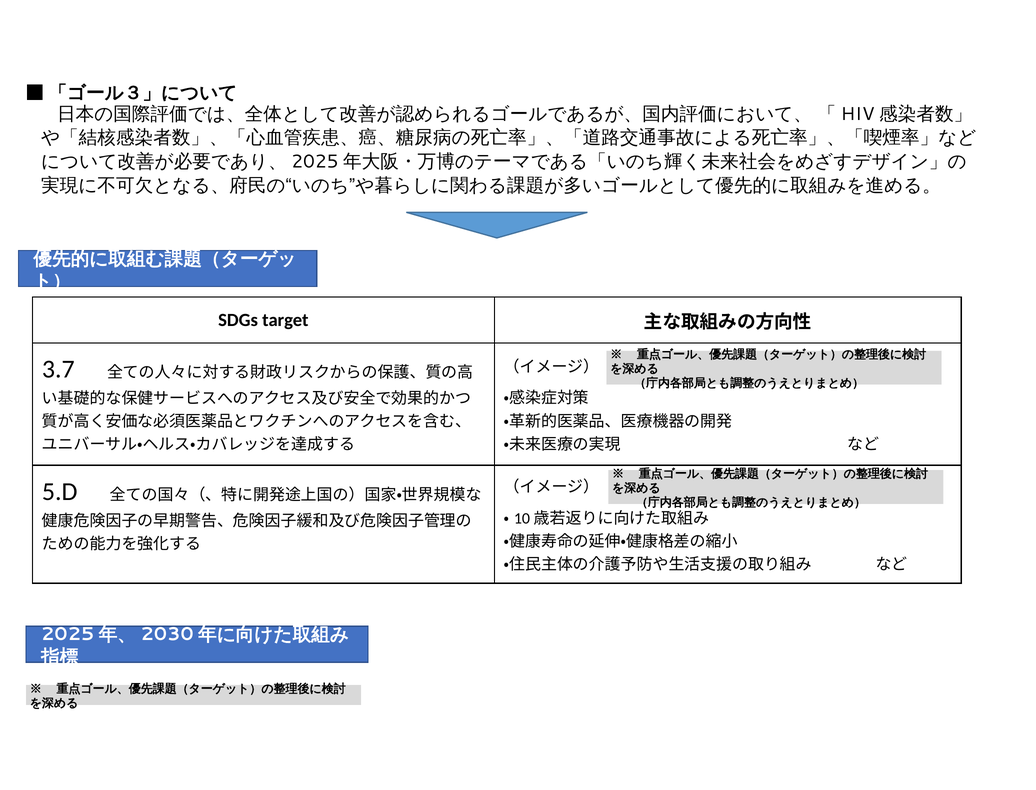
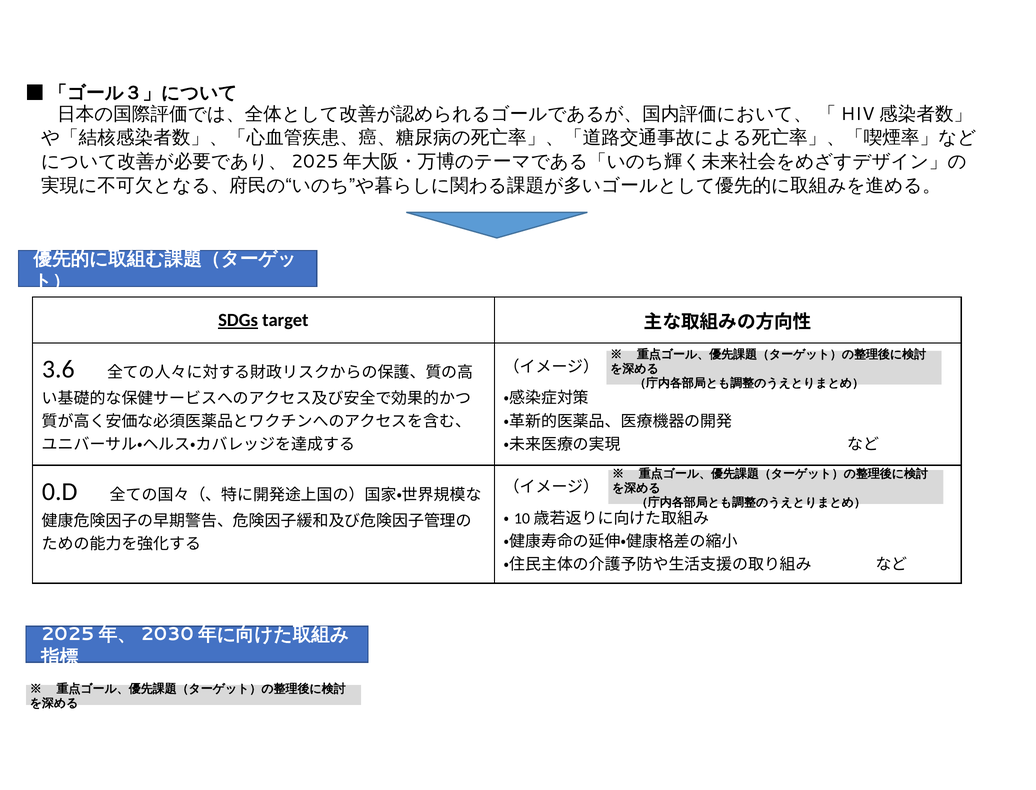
SDGs underline: none -> present (238, 321)
3.7: 3.7 -> 3.6 (58, 369)
5.D: 5.D -> 0.D (60, 492)
